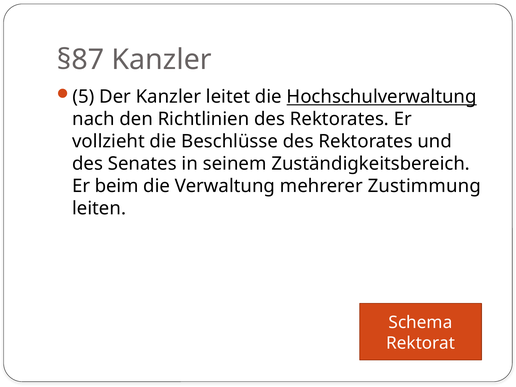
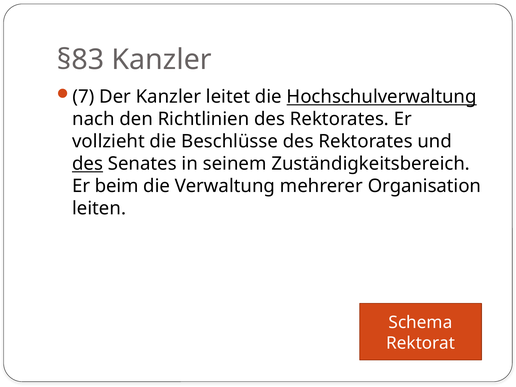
§87: §87 -> §83 (80, 60)
5: 5 -> 7 (83, 97)
des underline: none -> present (88, 164)
Zustimmung: Zustimmung -> Organisation (424, 186)
